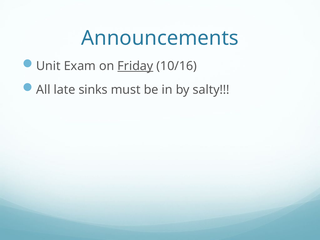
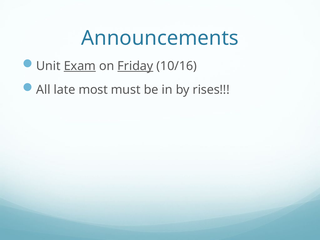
Exam underline: none -> present (80, 66)
sinks: sinks -> most (93, 90)
salty: salty -> rises (211, 90)
